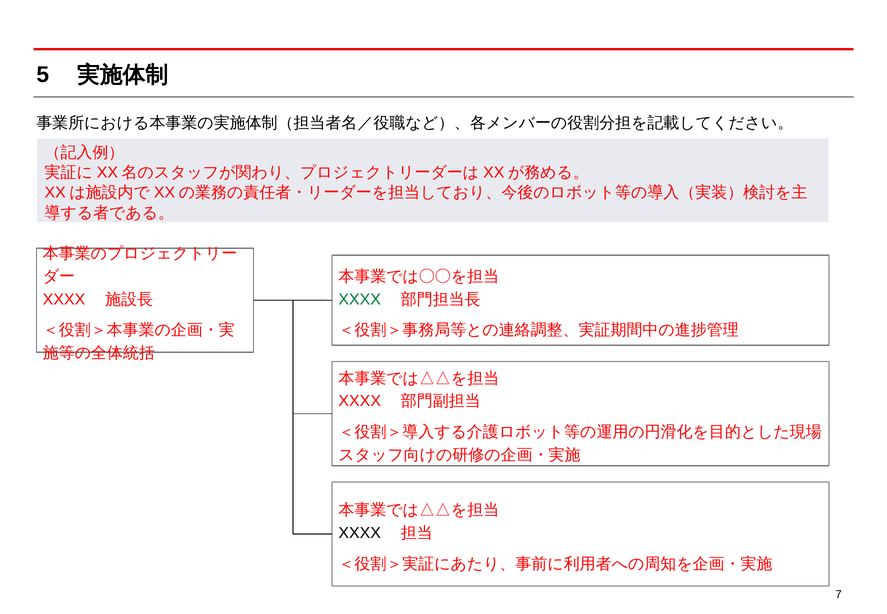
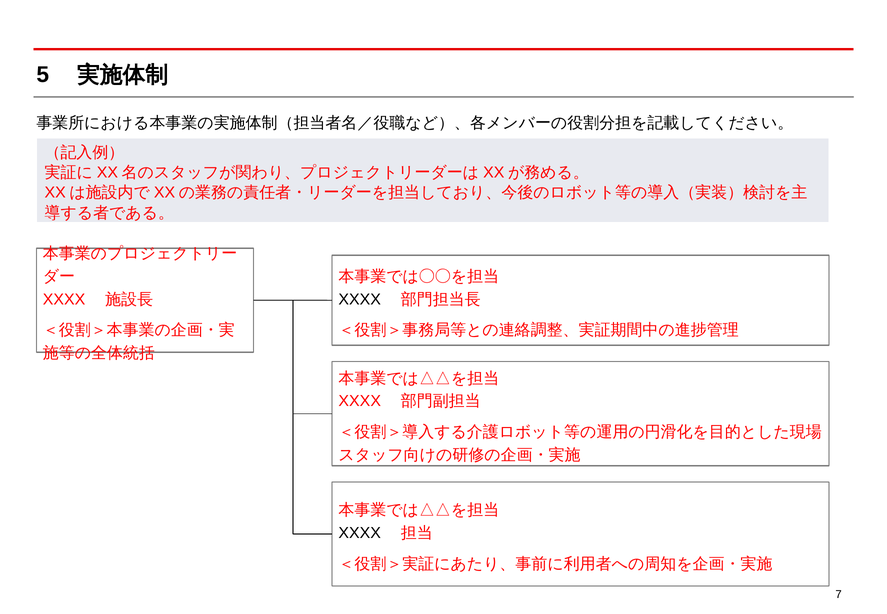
XXXX colour: green -> black (360, 299)
